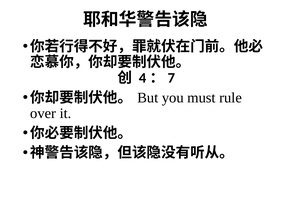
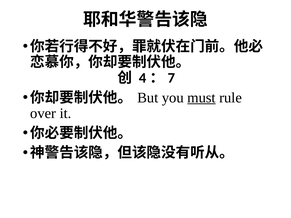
must underline: none -> present (201, 98)
